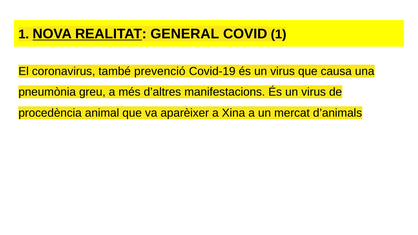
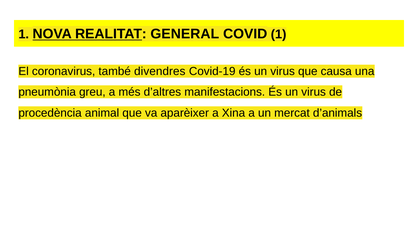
prevenció: prevenció -> divendres (160, 71)
